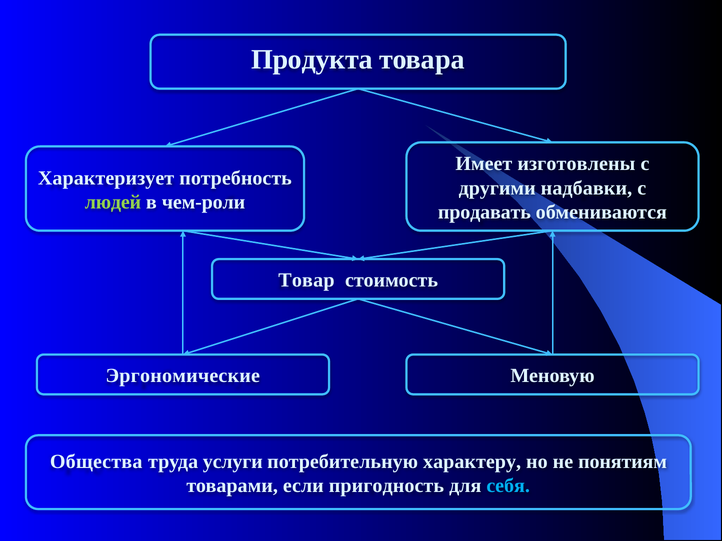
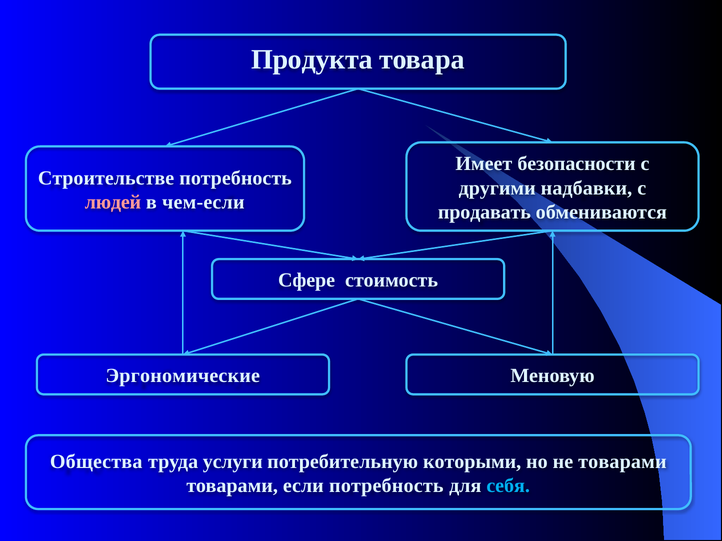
изготовлены: изготовлены -> безопасности (576, 164)
Характеризует: Характеризует -> Строительстве (106, 178)
людей colour: light green -> pink (113, 202)
чем-роли: чем-роли -> чем-если (203, 202)
Товар: Товар -> Сфере (307, 281)
характеру: характеру -> которыми (472, 462)
не понятиям: понятиям -> товарами (622, 462)
если пригодность: пригодность -> потребность (386, 486)
